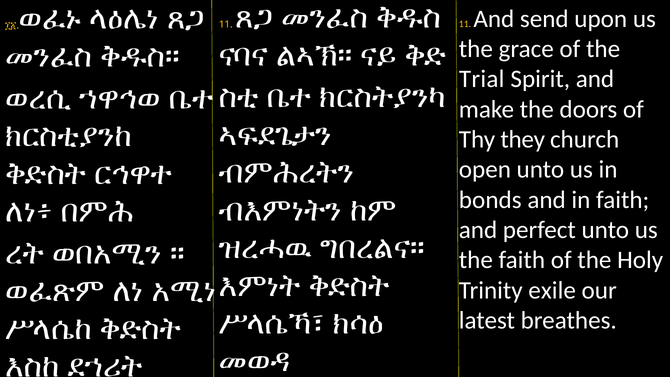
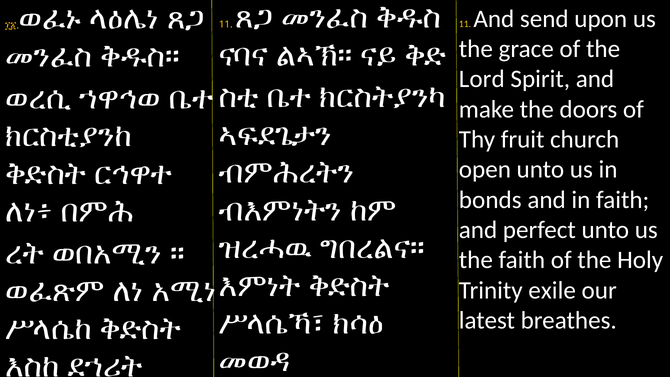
Trial: Trial -> Lord (482, 79)
they: they -> fruit (523, 139)
